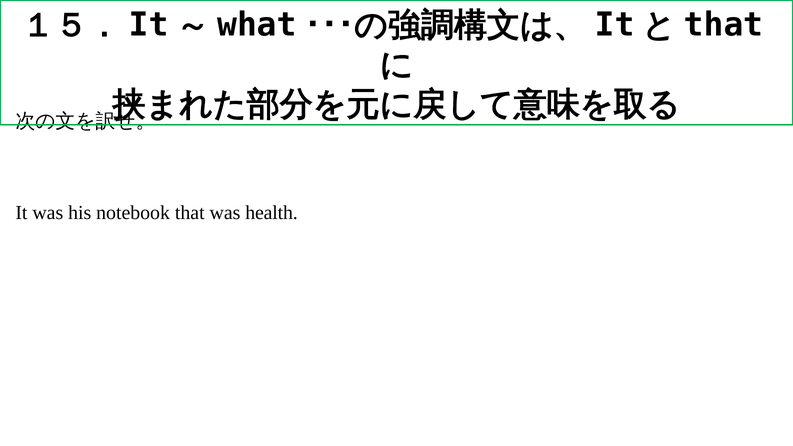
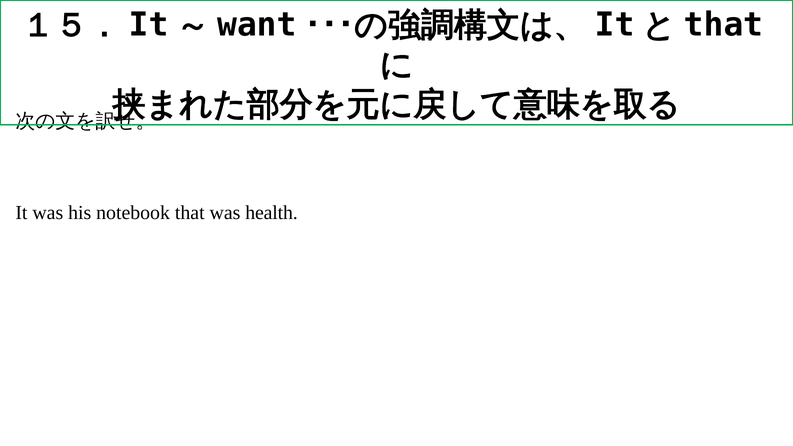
what: what -> want (257, 25)
